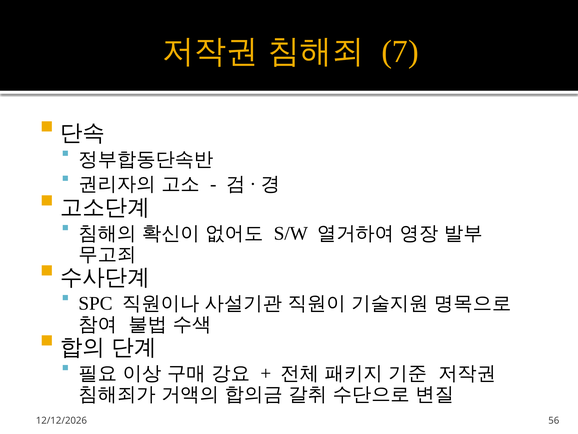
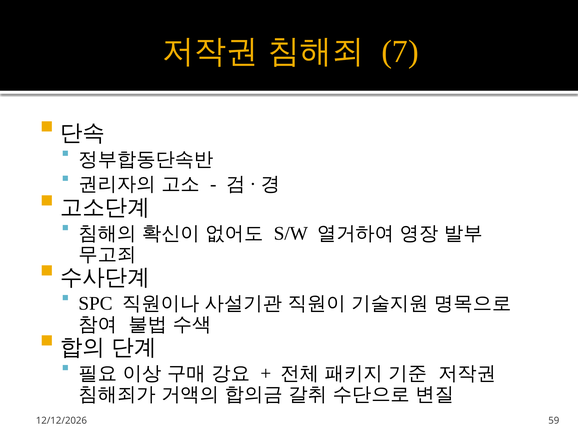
56: 56 -> 59 (554, 420)
